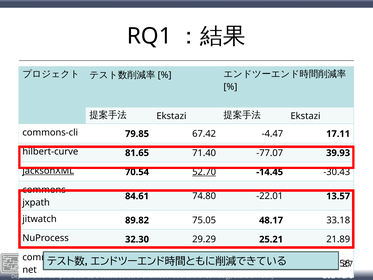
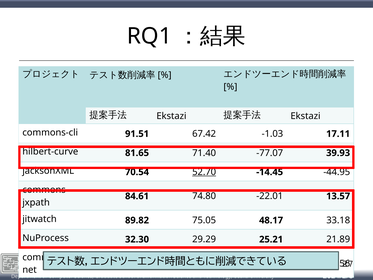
79.85: 79.85 -> 91.51 (137, 134)
-4.47: -4.47 -> -1.03 (272, 134)
jacksonXML underline: present -> none (48, 171)
-30.43: -30.43 -> -44.95 (337, 172)
